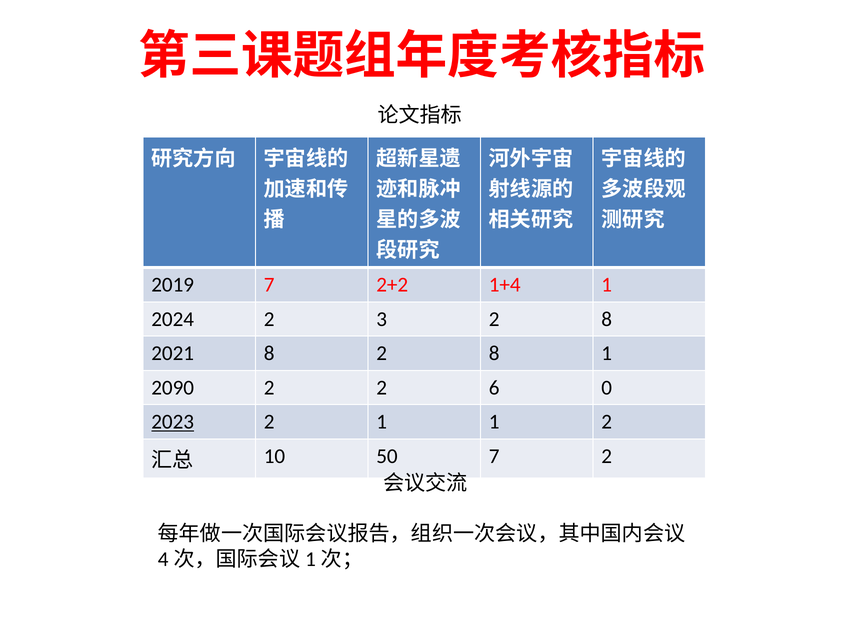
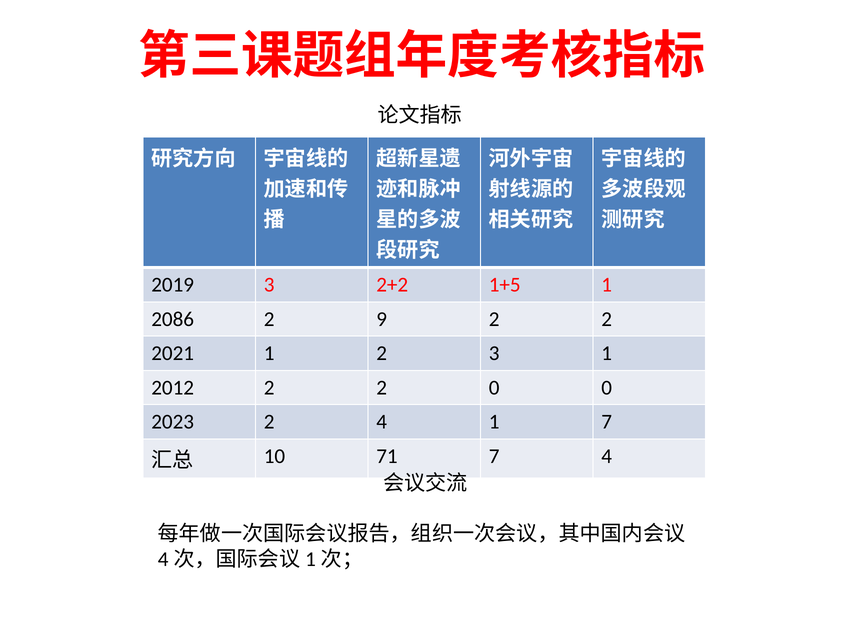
2019 7: 7 -> 3 (269, 285)
1+4: 1+4 -> 1+5 (505, 285)
2024: 2024 -> 2086 (173, 319)
3: 3 -> 9 (382, 319)
8: 8 -> 2 (607, 319)
2021 8: 8 -> 1 (269, 353)
8: 8 -> 3 (494, 353)
2090: 2090 -> 2012 (173, 388)
2 6: 6 -> 0 (494, 388)
2023 underline: present -> none (173, 422)
2 1: 1 -> 4 (382, 422)
1 2: 2 -> 7 (607, 422)
50: 50 -> 71 (387, 456)
7 2: 2 -> 4 (607, 456)
